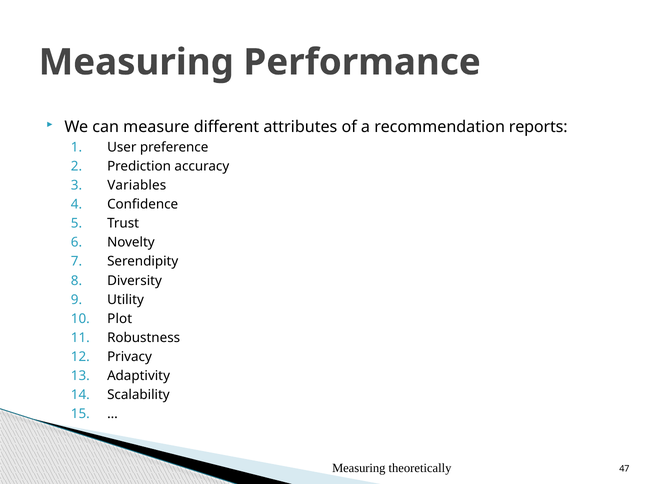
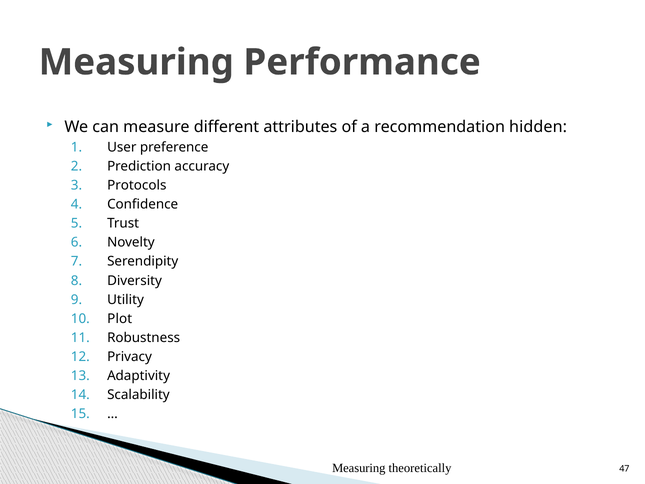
reports: reports -> hidden (538, 127)
Variables: Variables -> Protocols (137, 185)
